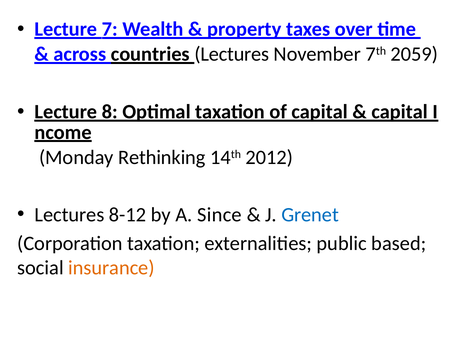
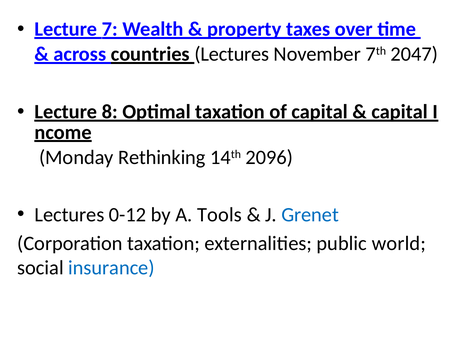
2059: 2059 -> 2047 (414, 54)
2012: 2012 -> 2096 (269, 157)
8-12: 8-12 -> 0-12 (128, 214)
Since: Since -> Tools (219, 214)
based: based -> world (399, 243)
insurance colour: orange -> blue (111, 267)
